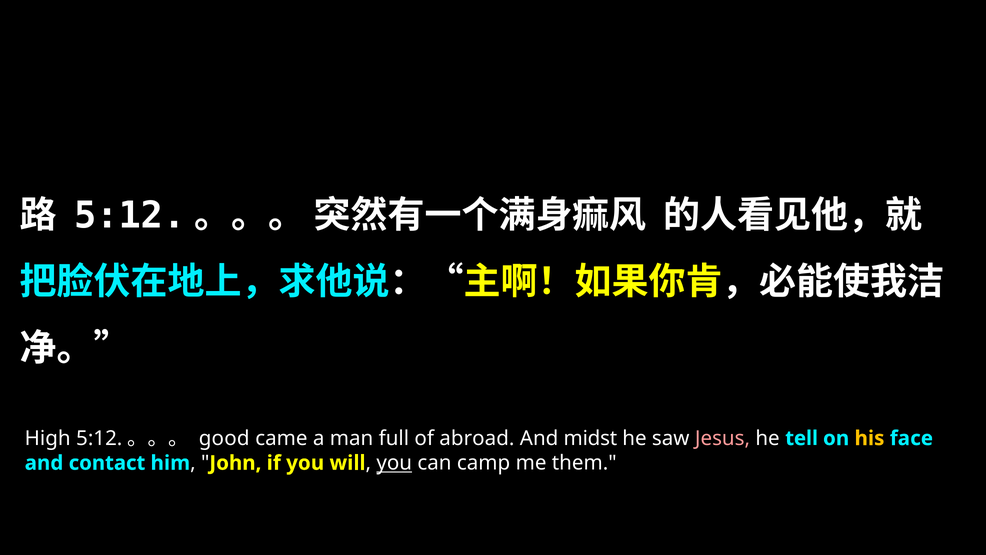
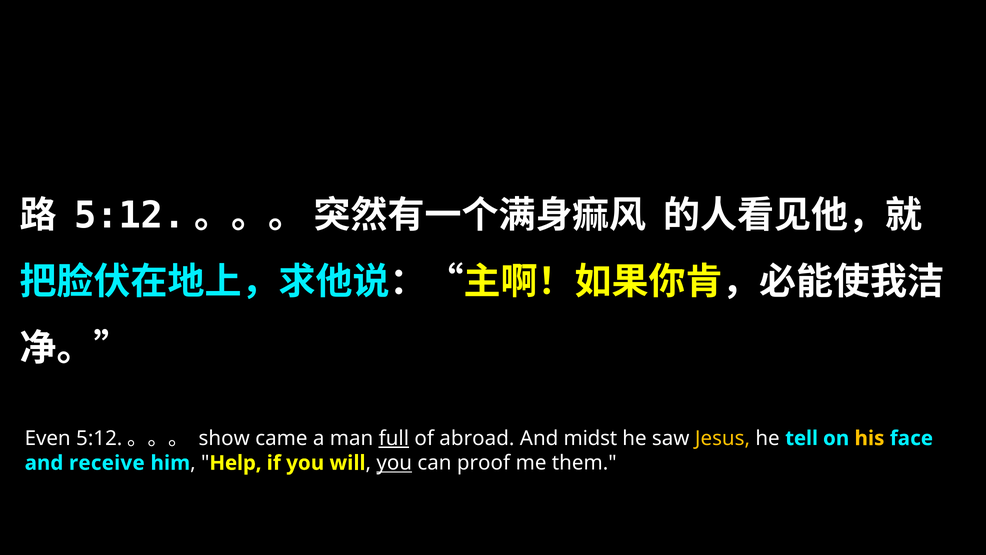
High: High -> Even (48, 438)
good: good -> show (224, 438)
full underline: none -> present (394, 438)
Jesus colour: pink -> yellow (722, 438)
contact: contact -> receive (107, 463)
John: John -> Help (235, 463)
camp: camp -> proof (484, 463)
